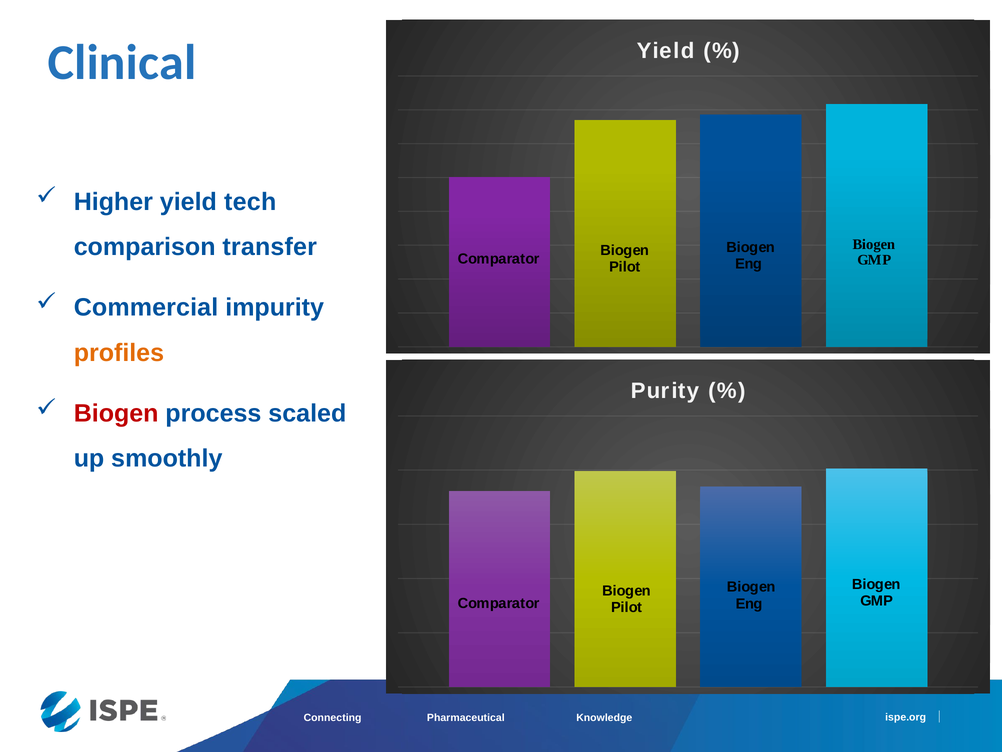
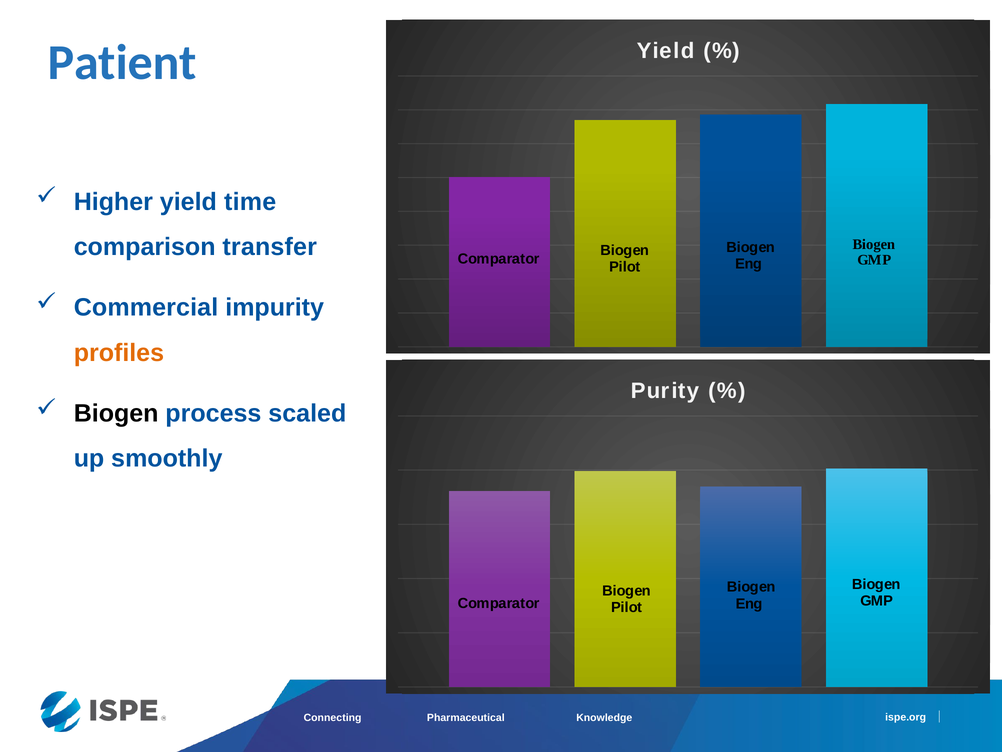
Clinical: Clinical -> Patient (122, 63)
tech: tech -> time (250, 202)
Biogen colour: red -> black (116, 413)
